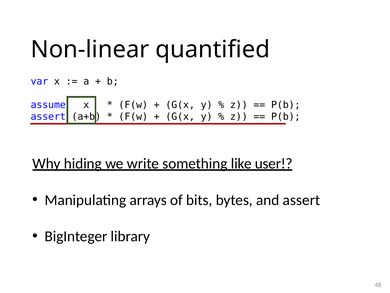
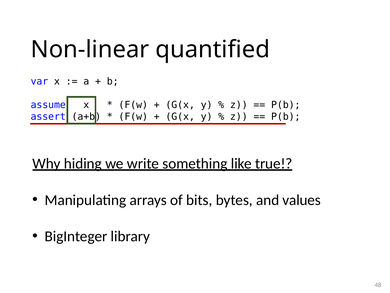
user: user -> true (274, 163)
and assert: assert -> values (302, 200)
